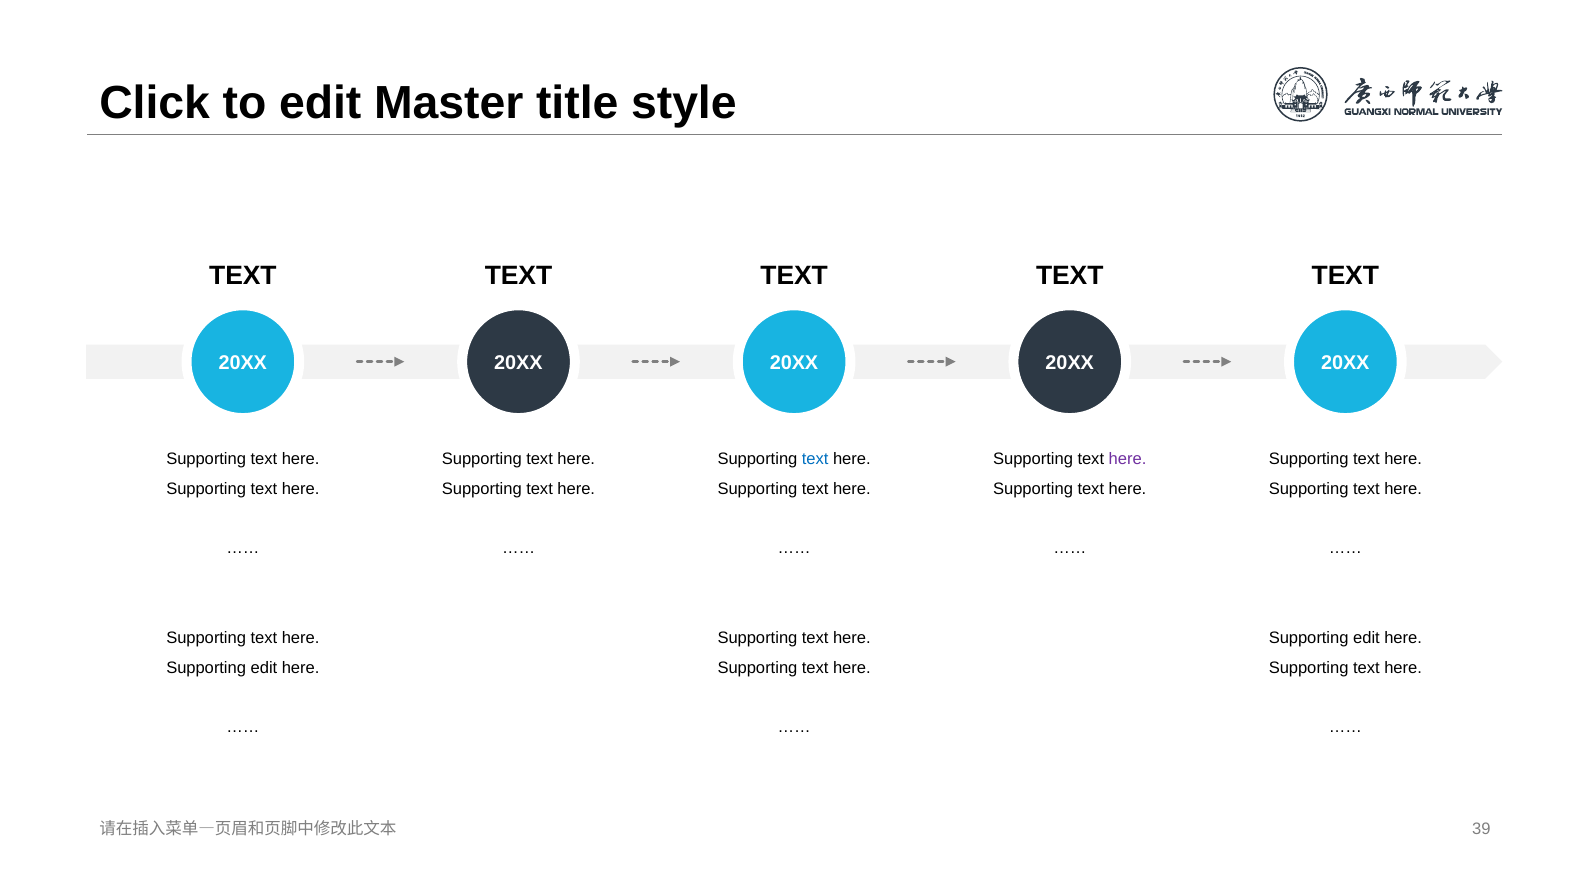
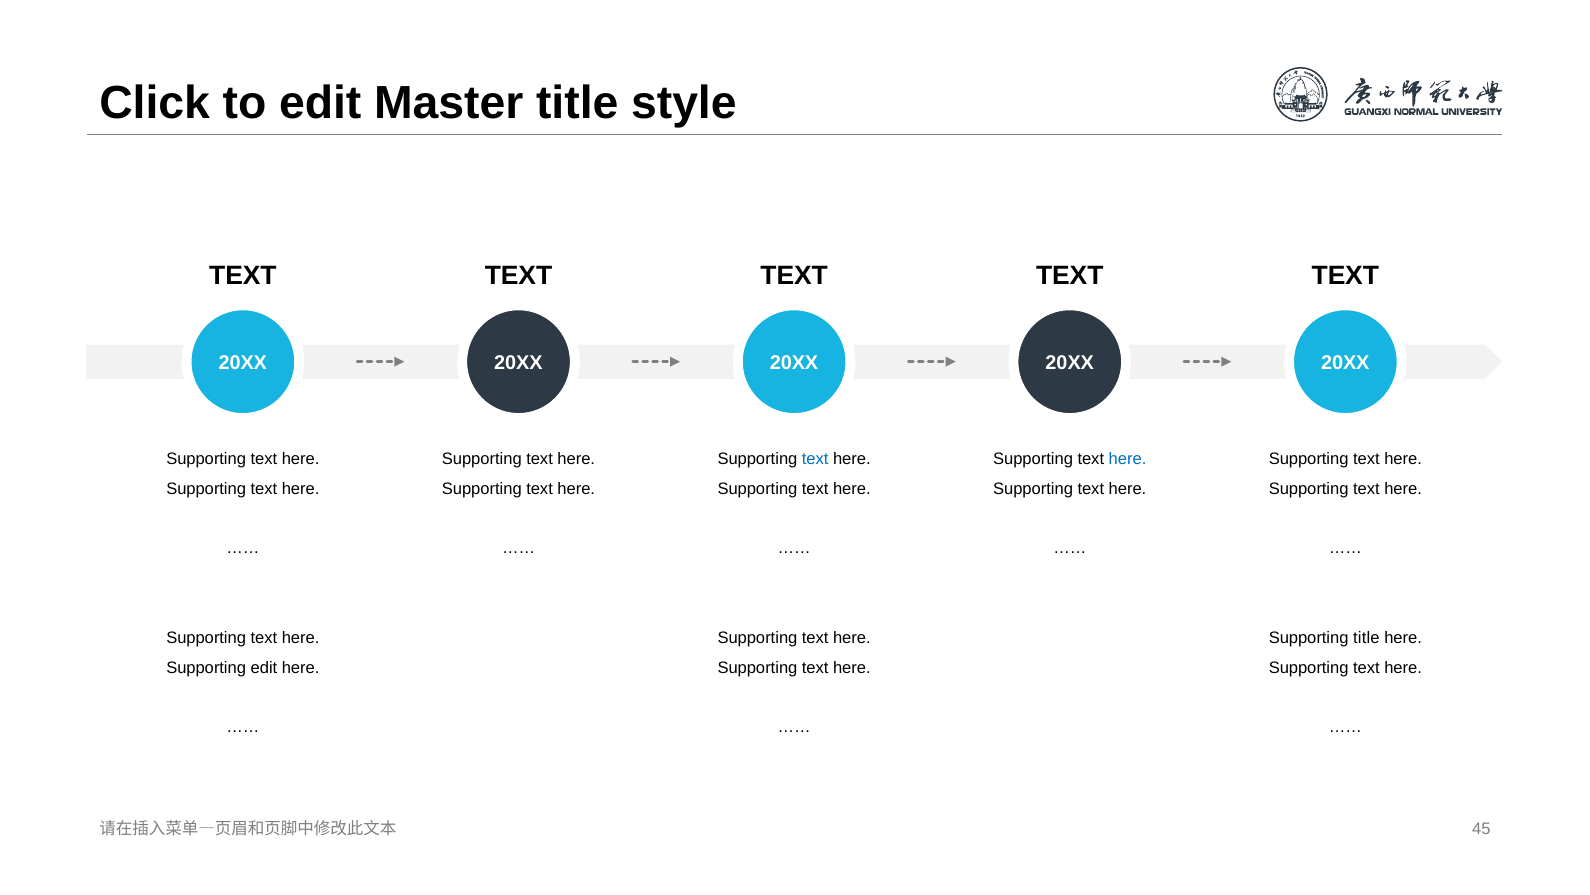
here colour: purple -> blue (1128, 459)
edit: edit -> title (1366, 637)
39: 39 -> 45 (1481, 828)
